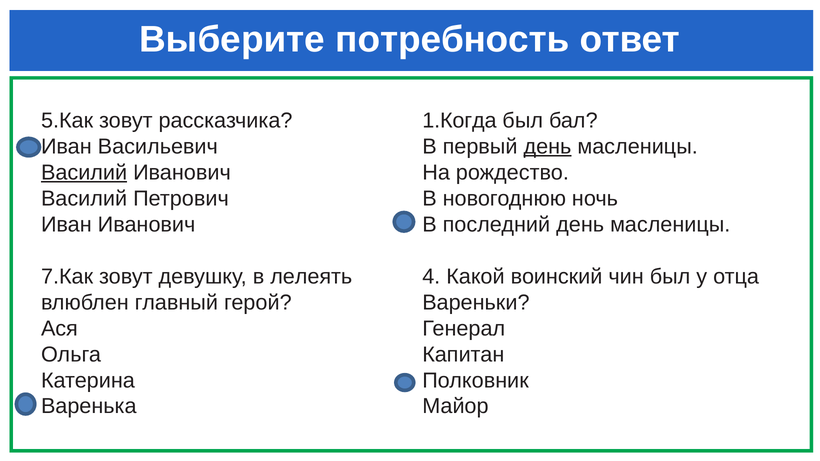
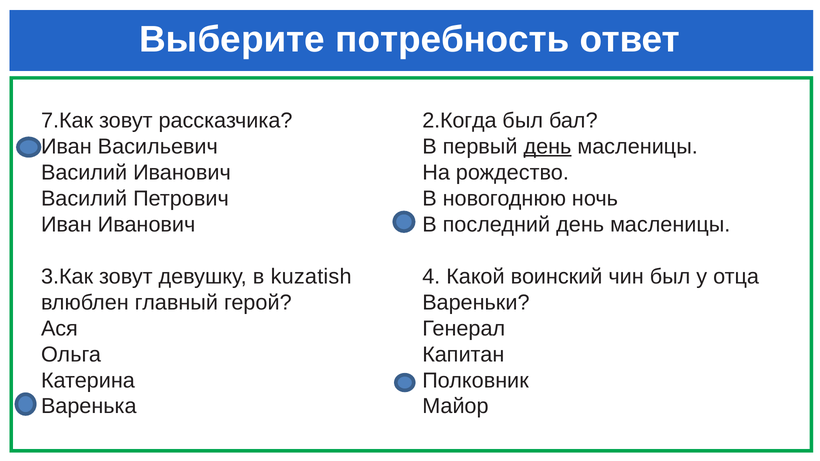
5.Как: 5.Как -> 7.Как (67, 121)
1.Когда: 1.Когда -> 2.Когда (459, 121)
Василий underline: present -> none (84, 173)
7.Как: 7.Как -> 3.Как (67, 277)
лелеять: лелеять -> kuzatish (311, 277)
